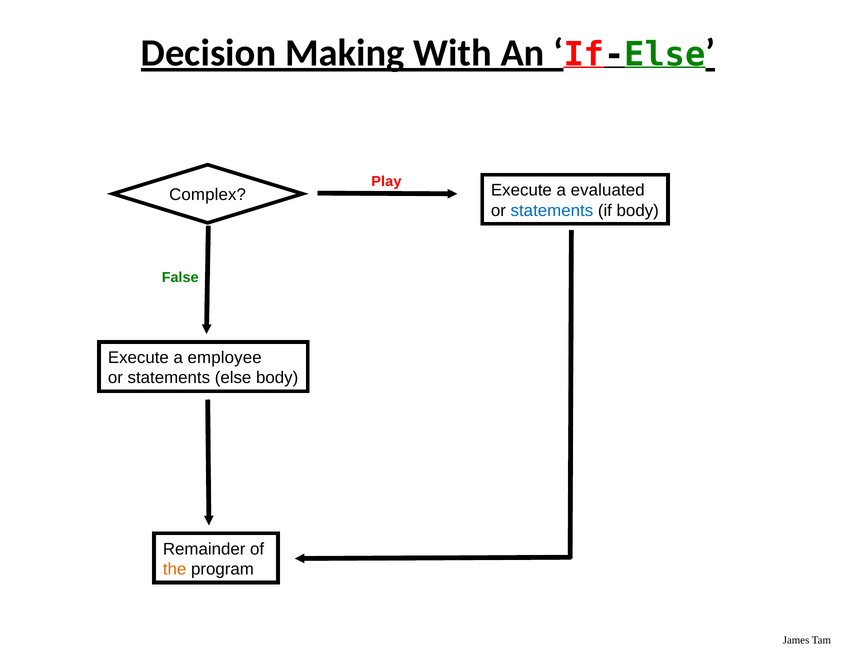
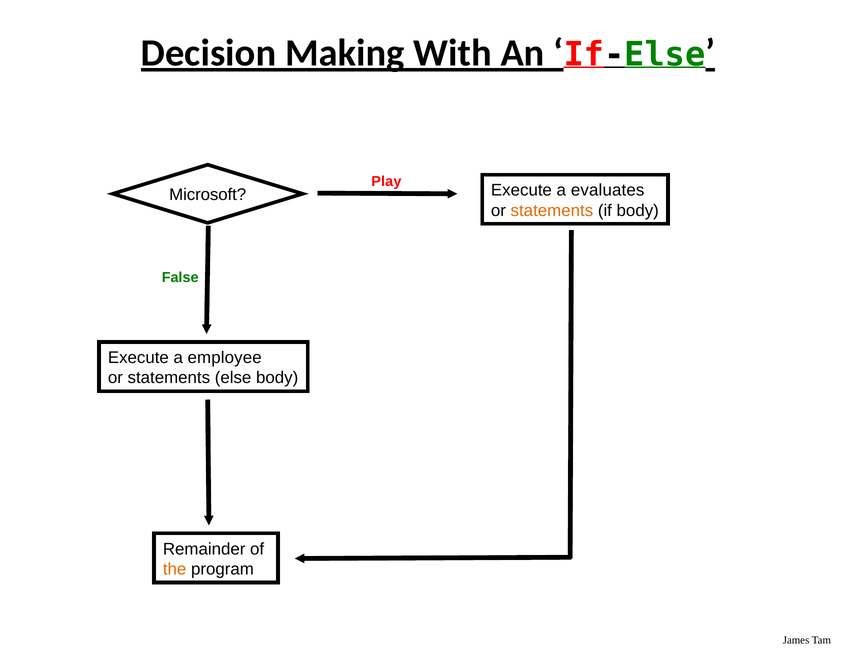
Complex: Complex -> Microsoft (208, 195)
evaluated: evaluated -> evaluates (608, 190)
statements colour: blue -> orange (552, 211)
